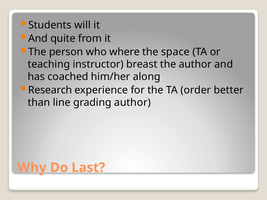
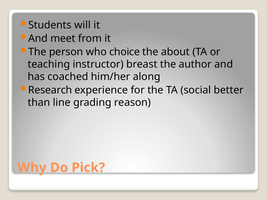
quite: quite -> meet (63, 39)
where: where -> choice (125, 52)
space: space -> about (175, 52)
order: order -> social (196, 90)
grading author: author -> reason (132, 103)
Last: Last -> Pick (88, 168)
